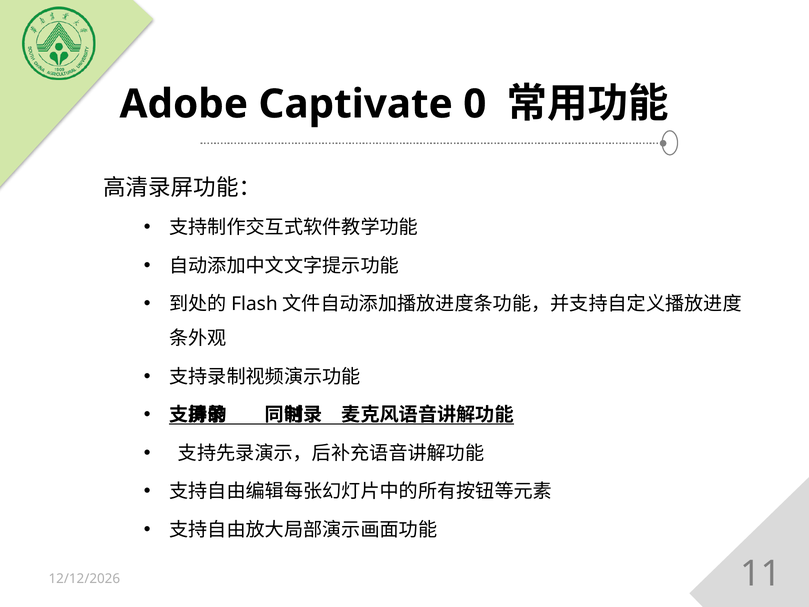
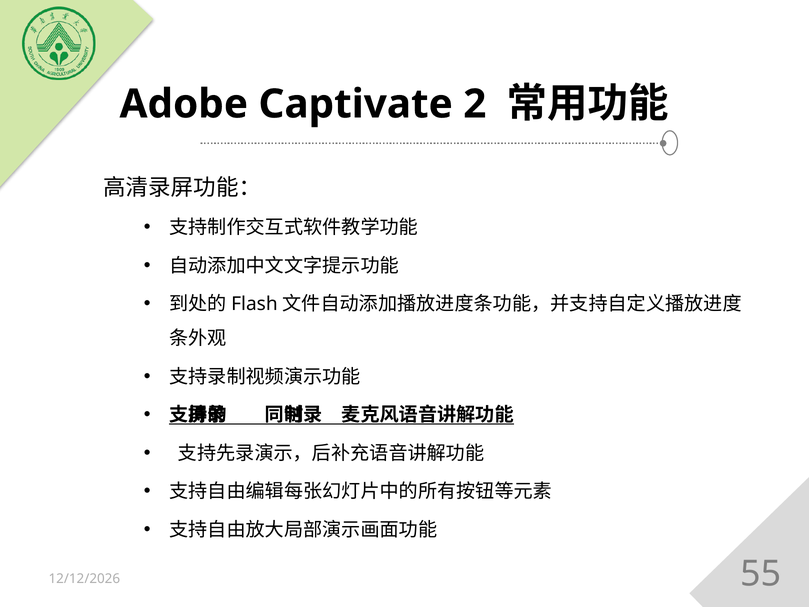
0: 0 -> 2 (475, 104)
11: 11 -> 55 (761, 574)
